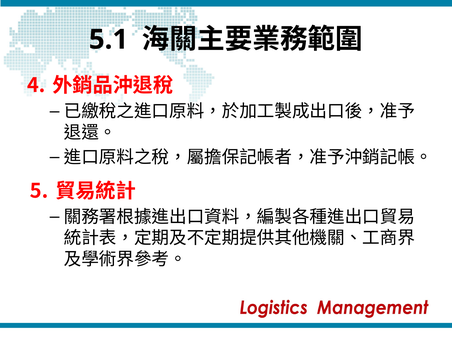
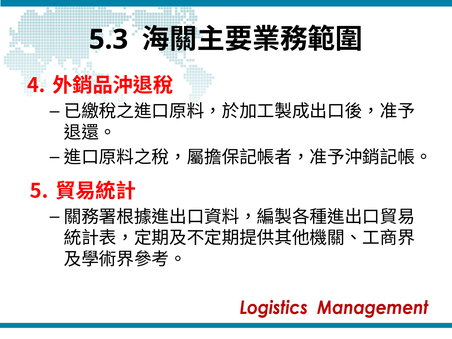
5.1: 5.1 -> 5.3 (109, 40)
